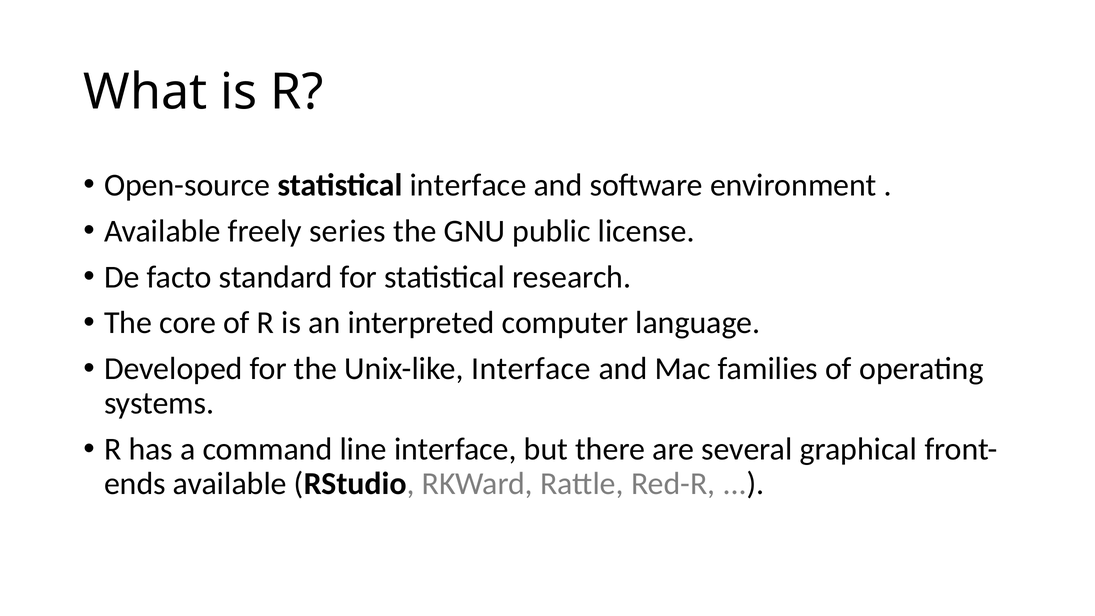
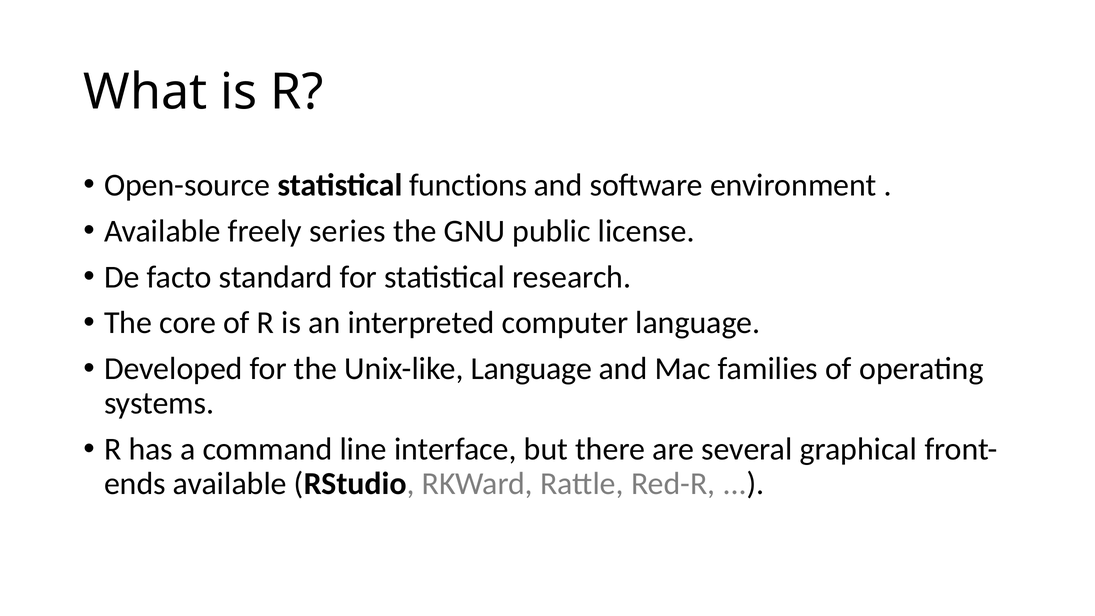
statistical interface: interface -> functions (468, 185)
Unix-like Interface: Interface -> Language (531, 369)
